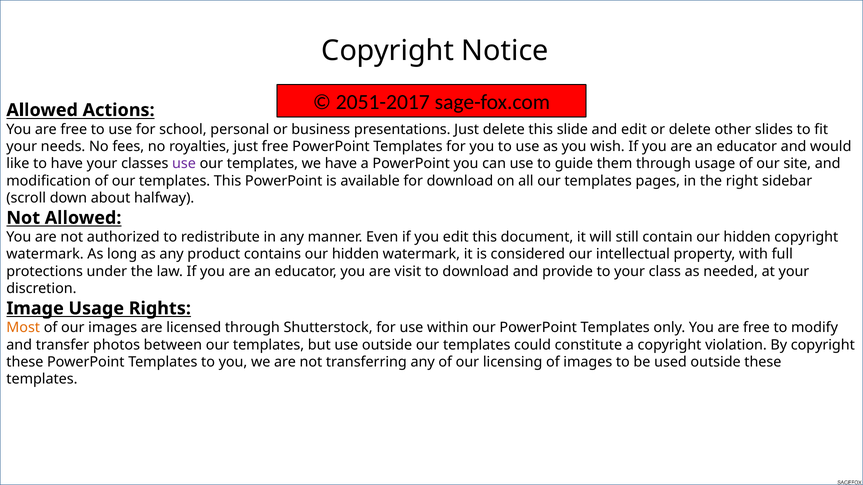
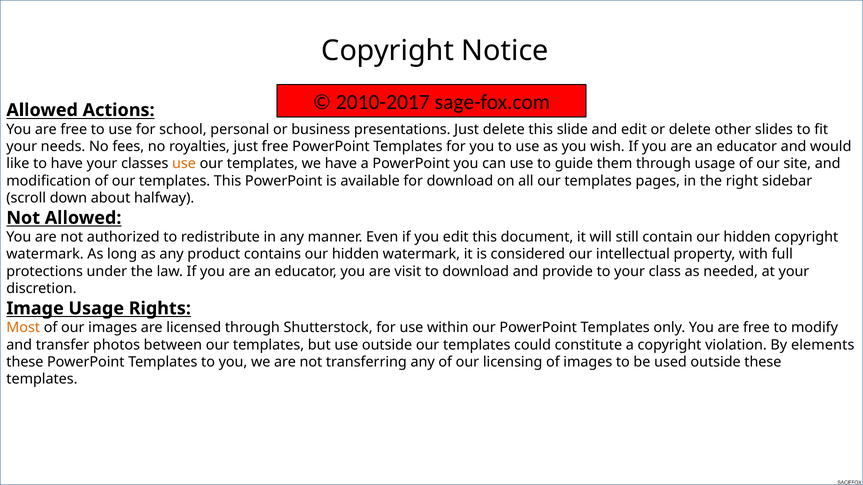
2051-2017: 2051-2017 -> 2010-2017 (383, 102)
use colour: purple -> orange (184, 164)
By copyright: copyright -> elements (823, 345)
